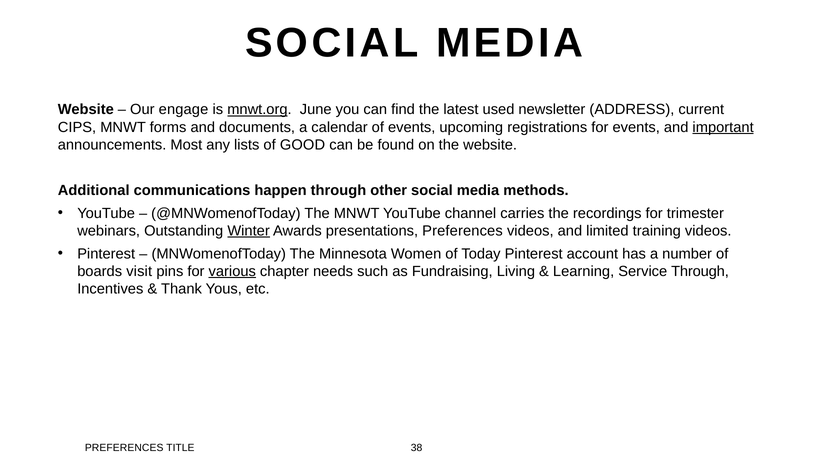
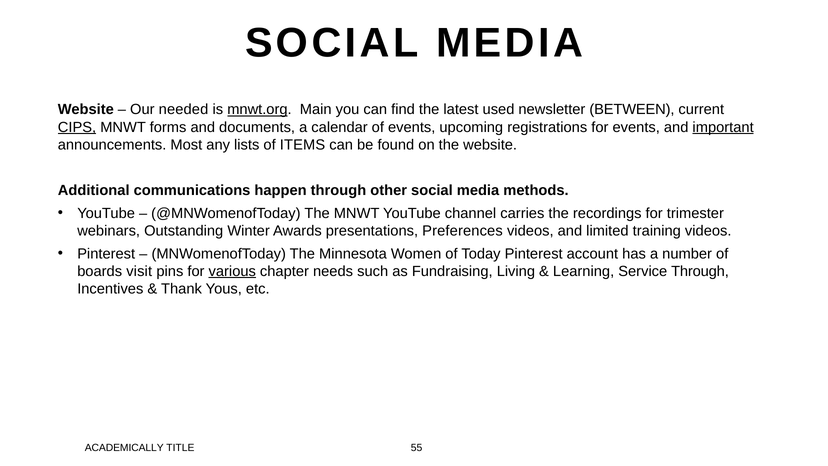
engage: engage -> needed (184, 110)
June: June -> Main (316, 110)
ADDRESS: ADDRESS -> BETWEEN (632, 110)
CIPS underline: none -> present (77, 127)
GOOD: GOOD -> ITEMS (303, 145)
Winter underline: present -> none (249, 231)
PREFERENCES: PREFERENCES -> ACADEMICALLY (124, 448)
38: 38 -> 55 (417, 448)
